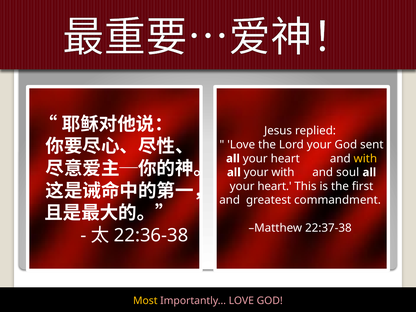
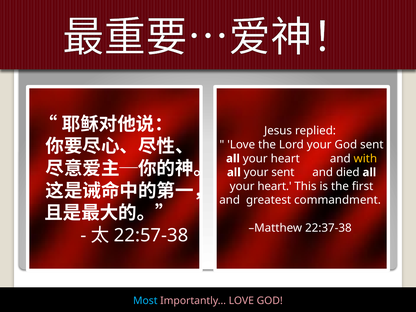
your with: with -> sent (283, 172)
soul: soul -> died (348, 172)
22:36-38: 22:36-38 -> 22:57-38 (151, 235)
Most colour: yellow -> light blue (145, 301)
